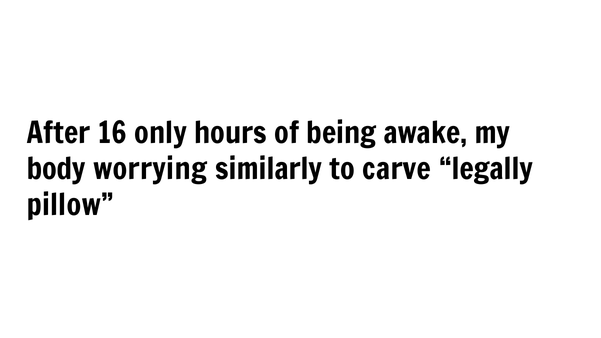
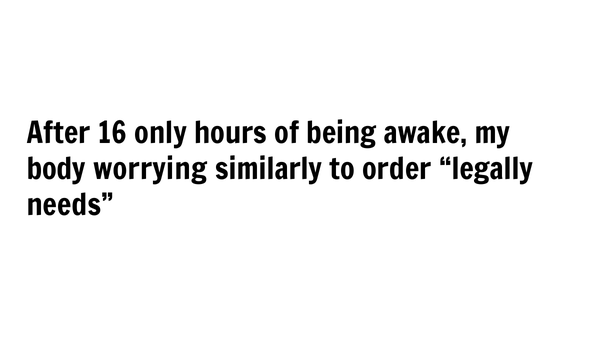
carve: carve -> order (397, 169)
pillow: pillow -> needs (70, 205)
